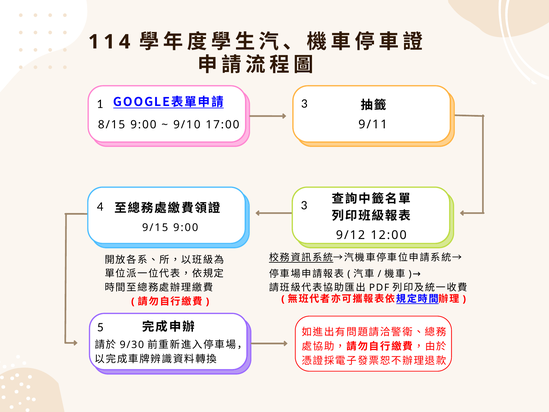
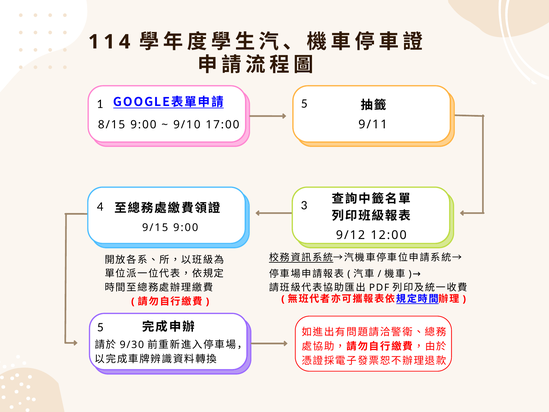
1 3: 3 -> 5 (304, 104)
